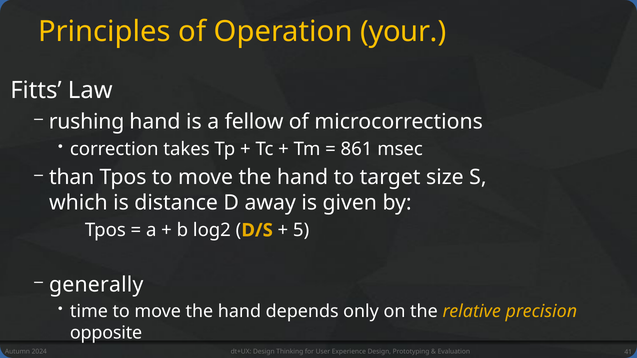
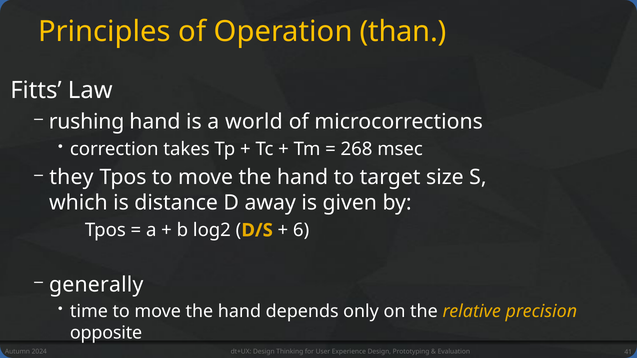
your: your -> than (403, 32)
fellow: fellow -> world (254, 122)
861: 861 -> 268 (357, 149)
than: than -> they (71, 178)
5: 5 -> 6 (301, 230)
